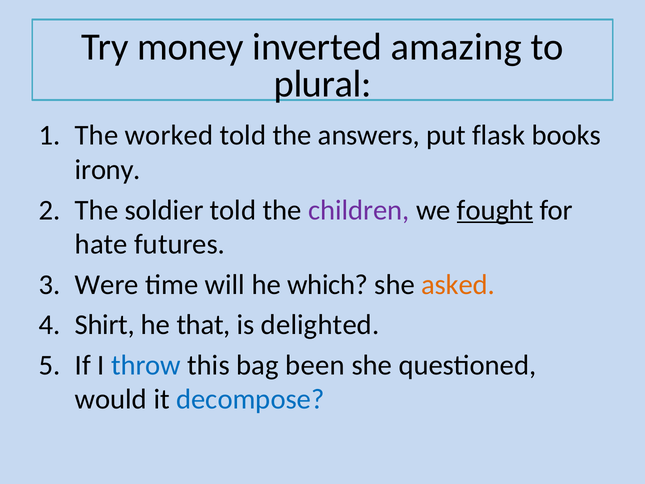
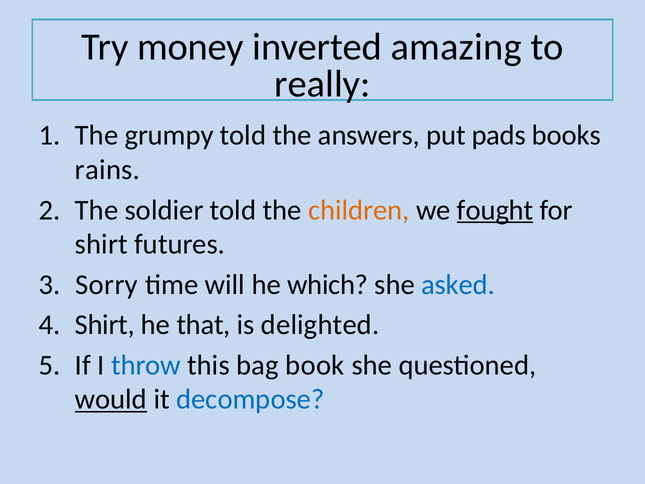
plural: plural -> really (322, 84)
worked: worked -> grumpy (169, 135)
flask: flask -> pads (499, 135)
irony: irony -> rains (108, 170)
children colour: purple -> orange (359, 210)
hate: hate -> shirt (101, 244)
Were: Were -> Sorry (107, 285)
asked colour: orange -> blue (458, 285)
been: been -> book (315, 365)
would underline: none -> present (111, 399)
